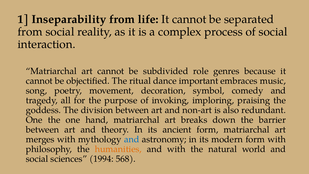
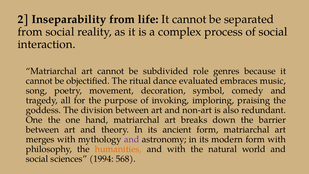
1: 1 -> 2 (23, 19)
important: important -> evaluated (199, 81)
and colour: blue -> purple (132, 139)
